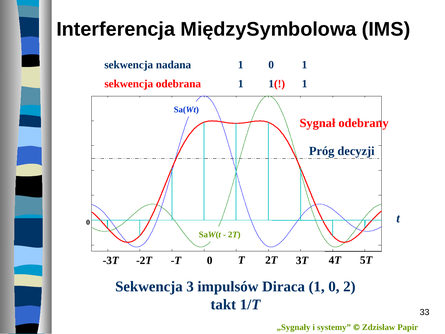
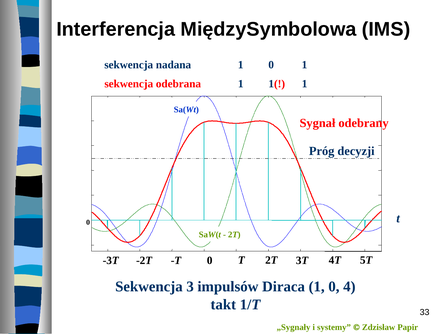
2: 2 -> 4 (349, 287)
